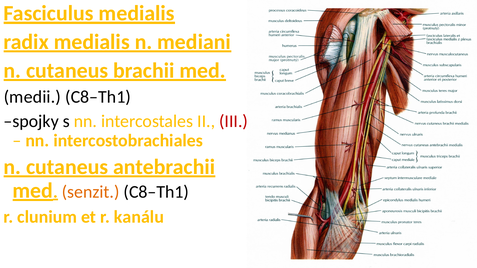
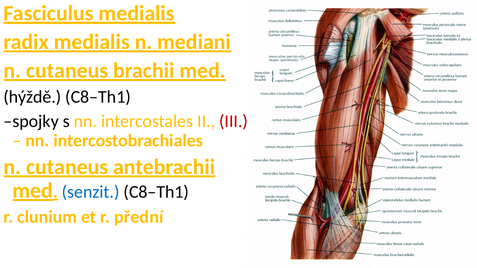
medii: medii -> hýždě (32, 97)
senzit colour: orange -> blue (91, 192)
kanálu: kanálu -> přední (139, 217)
